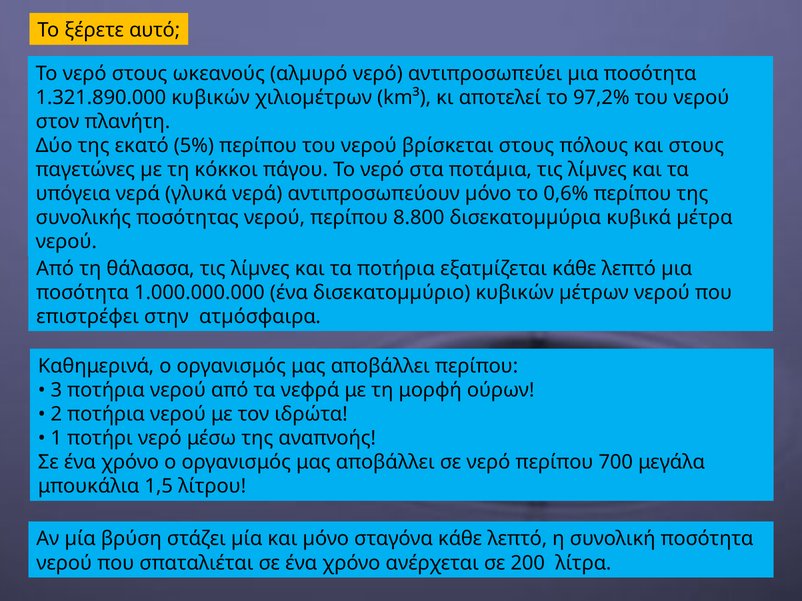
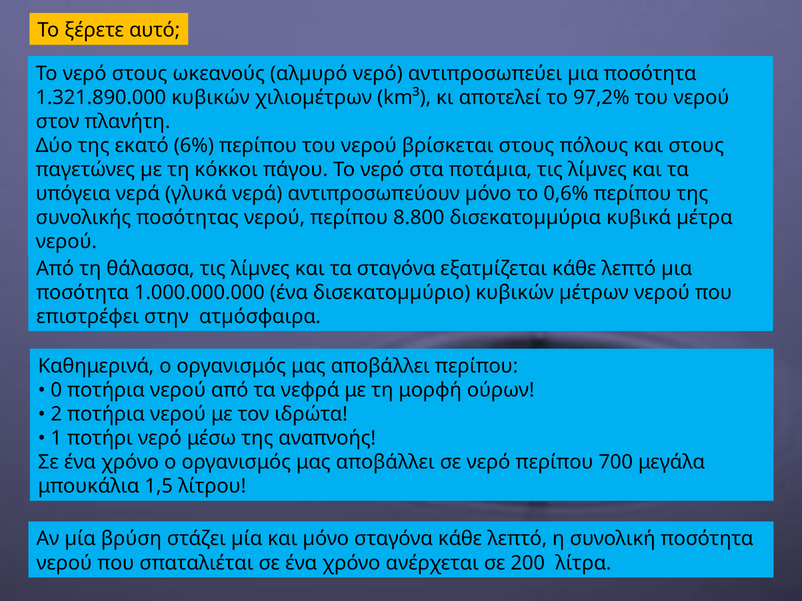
5%: 5% -> 6% (194, 146)
τα ποτήρια: ποτήρια -> σταγόνα (396, 269)
3: 3 -> 0 (56, 390)
